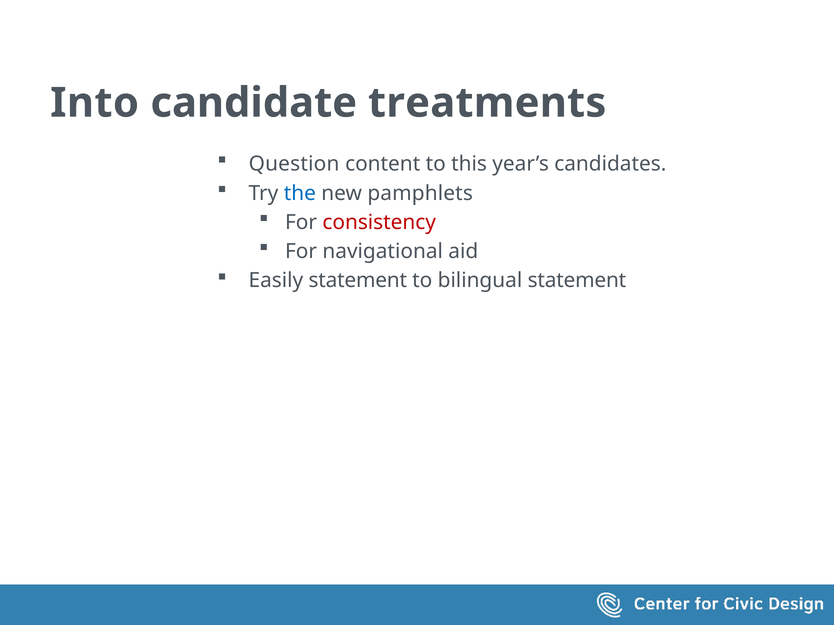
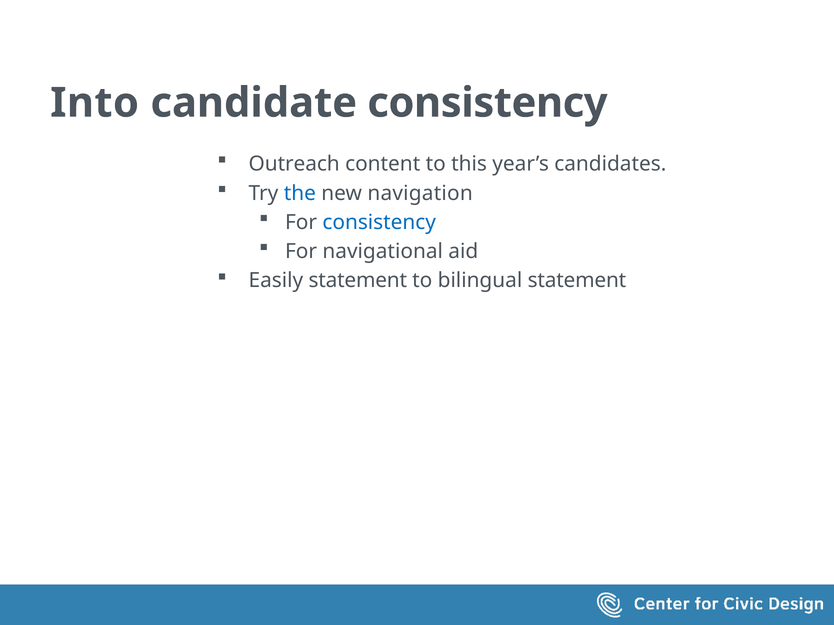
candidate treatments: treatments -> consistency (487, 103)
Question: Question -> Outreach (294, 164)
pamphlets: pamphlets -> navigation (420, 193)
consistency colour: red -> blue (379, 222)
